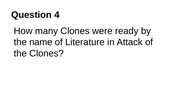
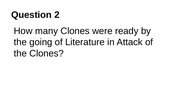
4: 4 -> 2 (57, 15)
name: name -> going (41, 42)
